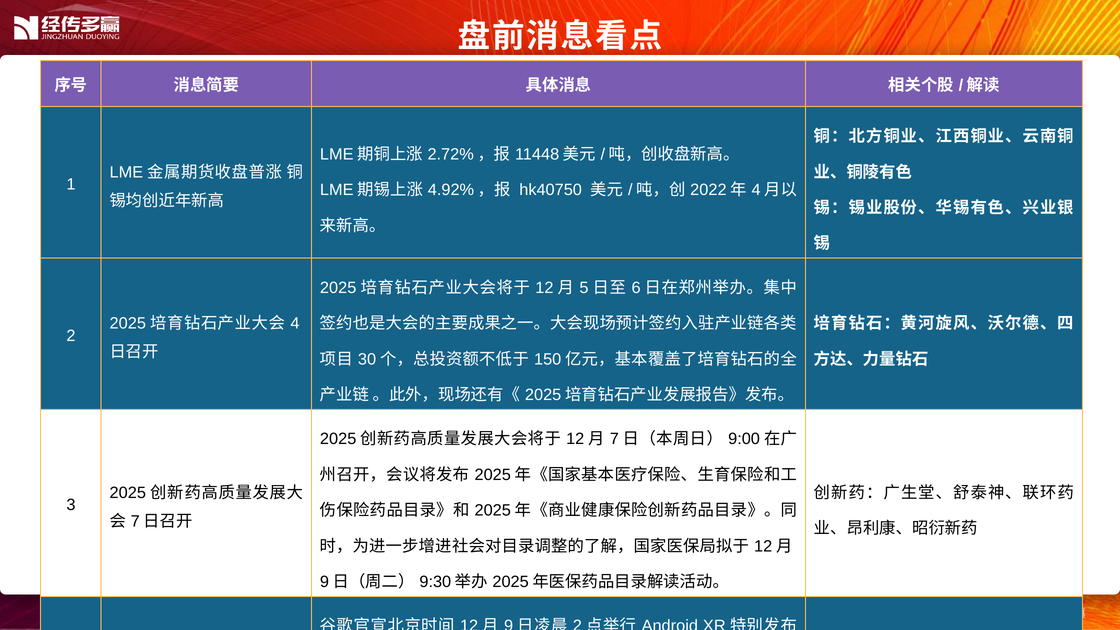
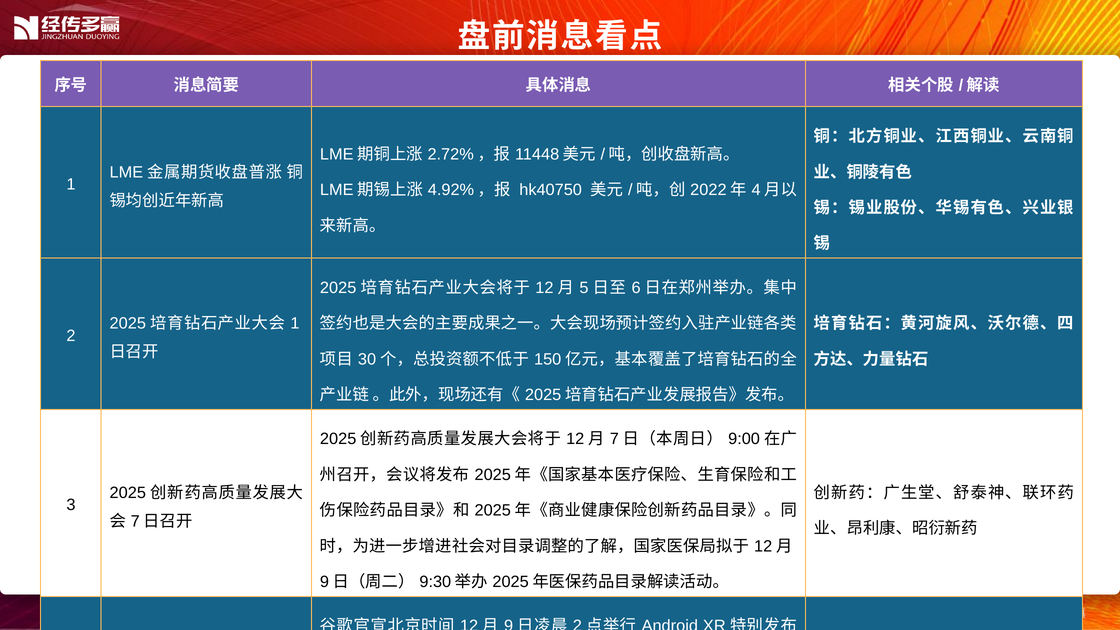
4: 4 -> 1 (295, 323)
